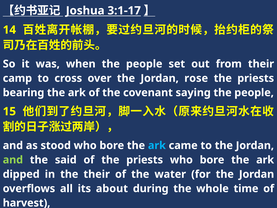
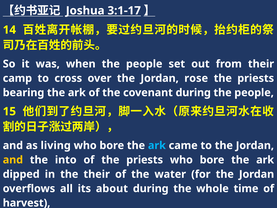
covenant saying: saying -> during (193, 93)
stood: stood -> living (56, 145)
and colour: light green -> yellow (13, 160)
said: said -> into (66, 160)
